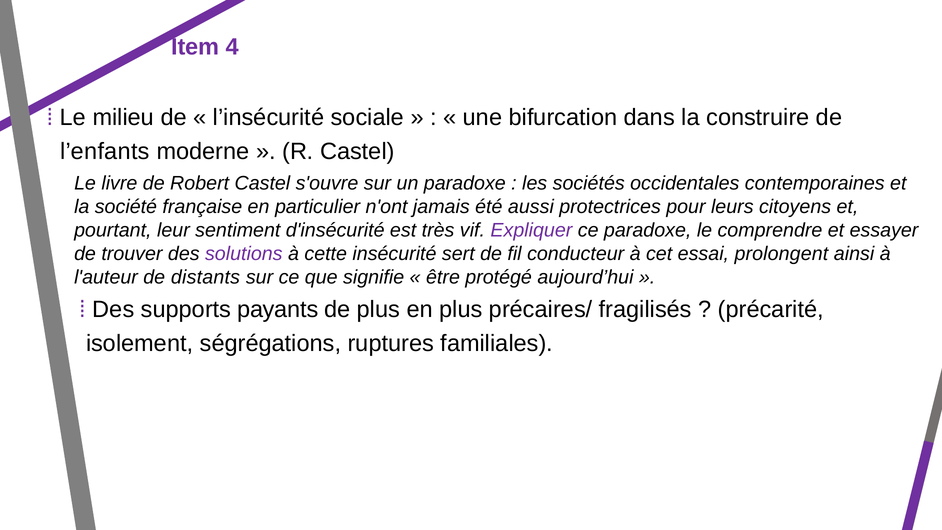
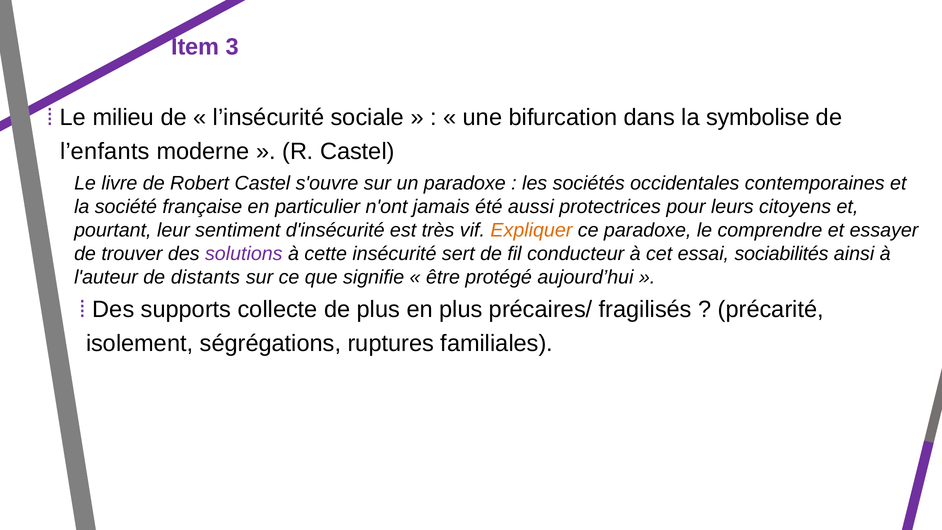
4: 4 -> 3 (232, 47)
construire: construire -> symbolise (758, 117)
Expliquer colour: purple -> orange (531, 230)
prolongent: prolongent -> sociabilités (782, 254)
payants: payants -> collecte (278, 309)
